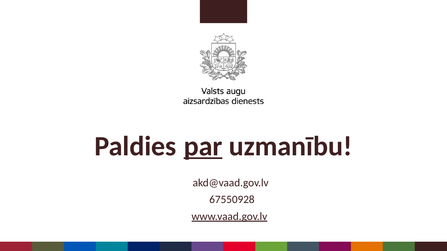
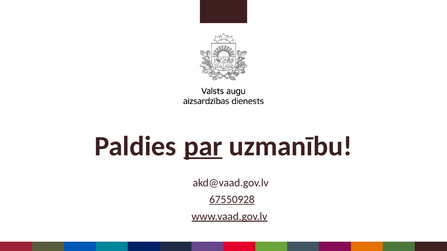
67550928 underline: none -> present (232, 200)
